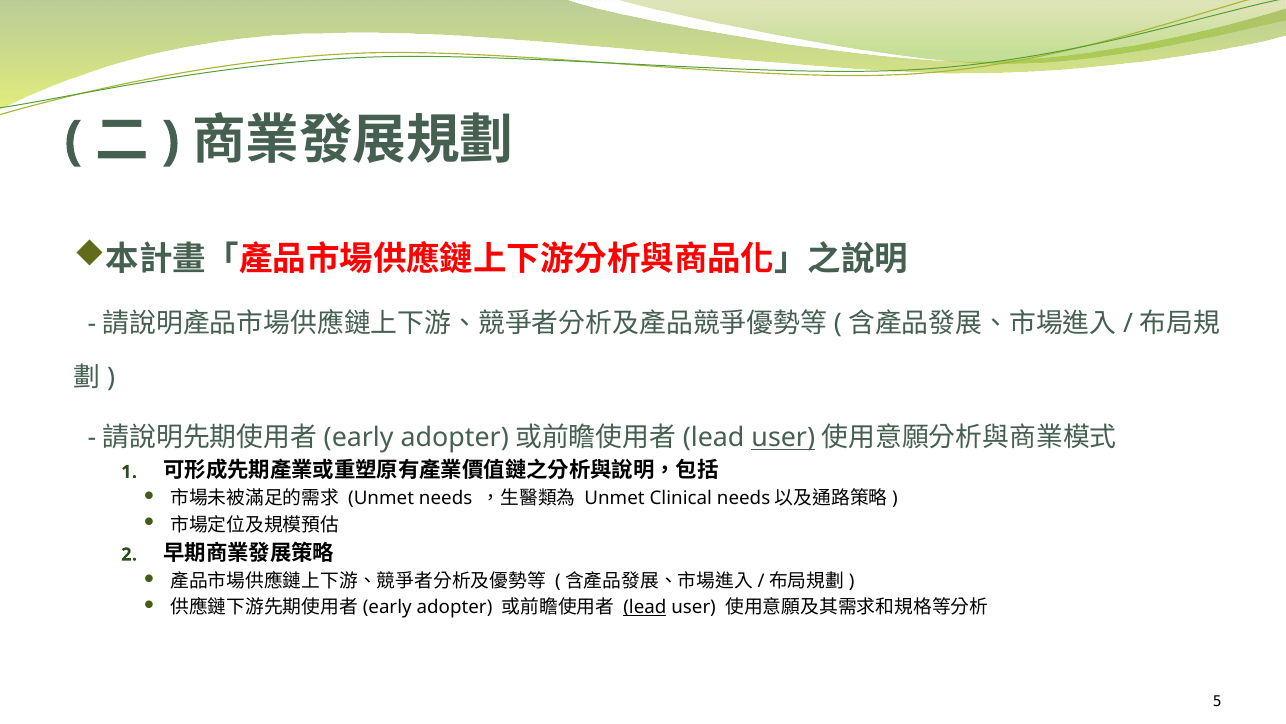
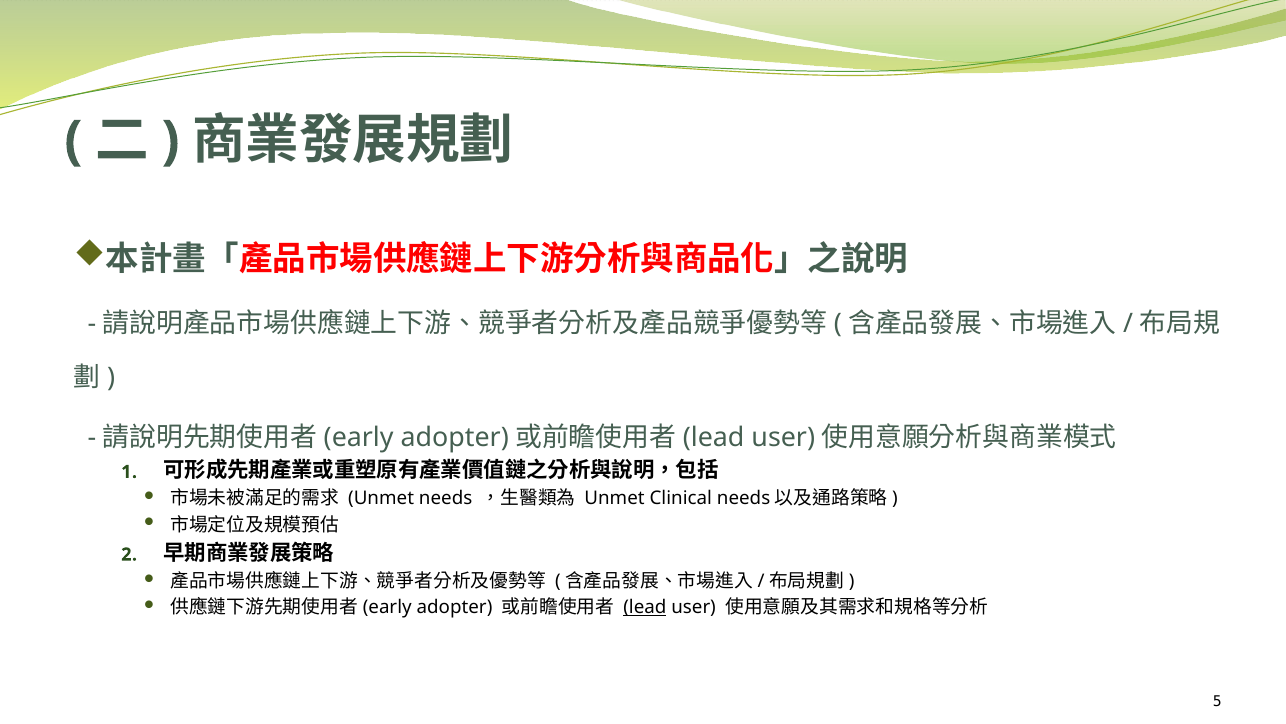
user underline: present -> none (783, 438)
